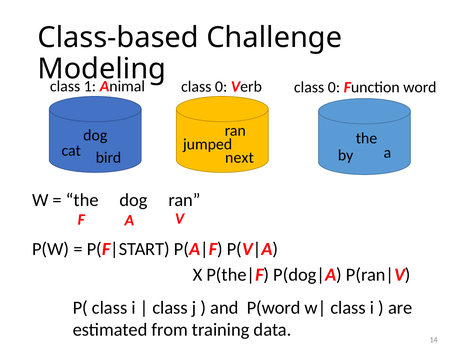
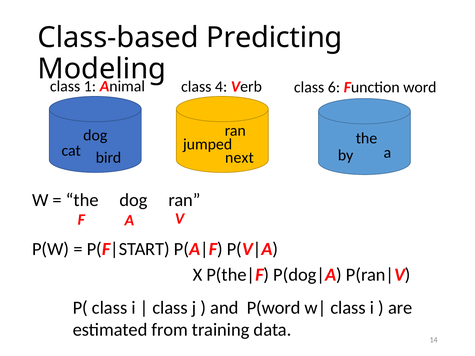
Challenge: Challenge -> Predicting (274, 38)
0: 0 -> 4 (221, 87)
Verb class 0: 0 -> 6 (334, 87)
